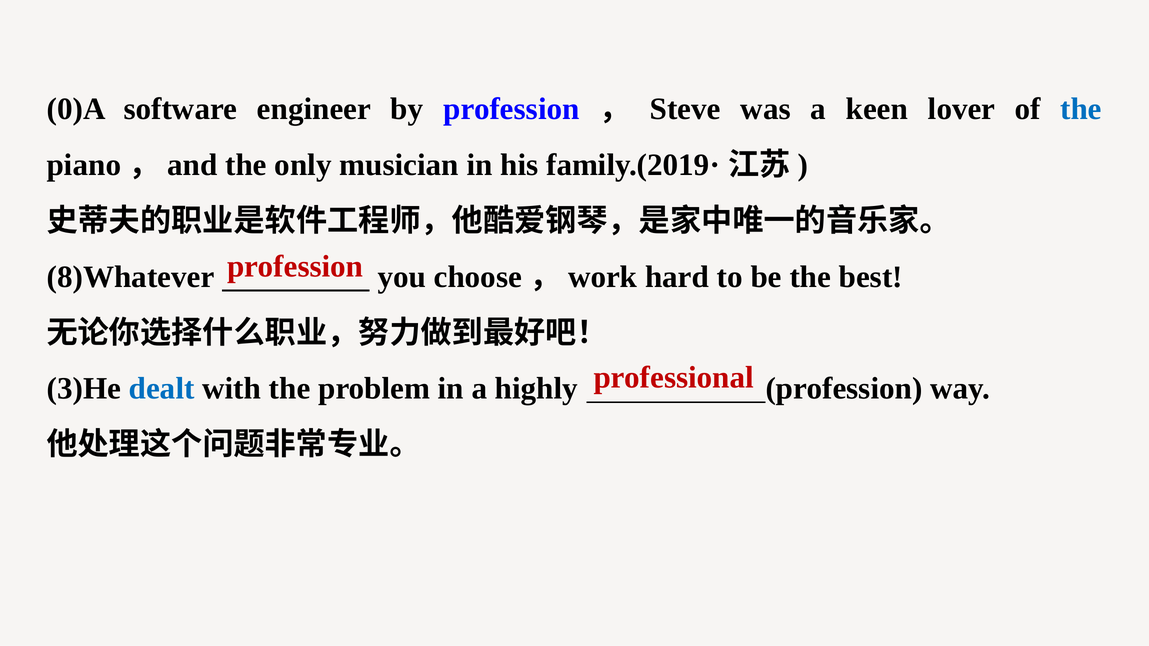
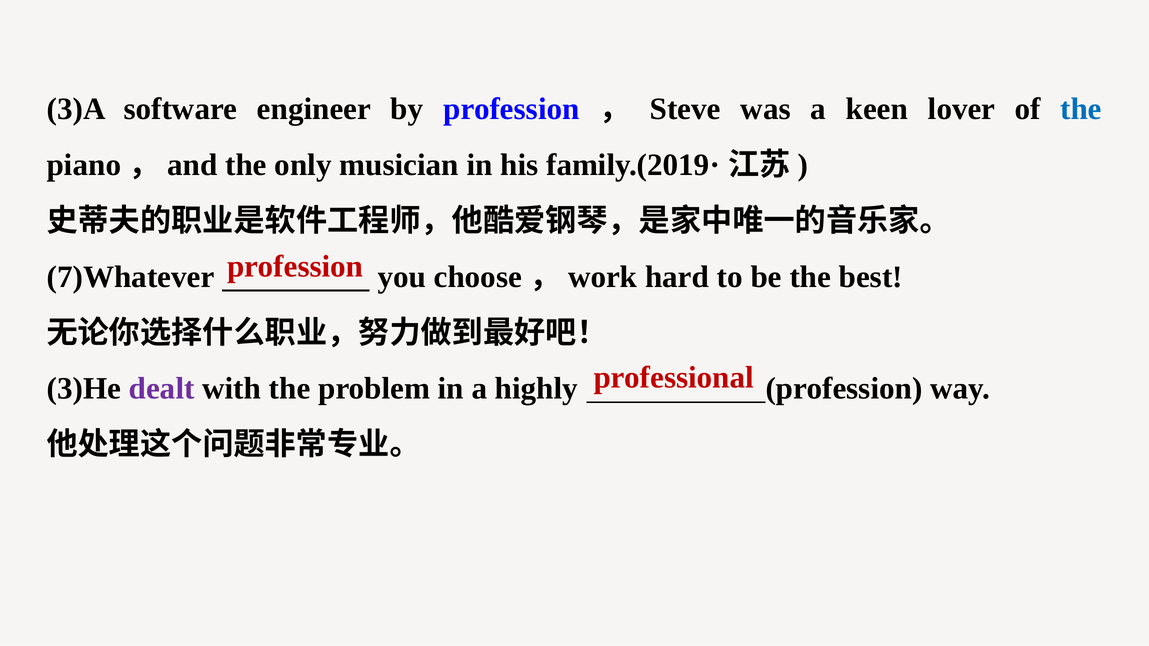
0)A: 0)A -> 3)A (76, 109)
8)Whatever: 8)Whatever -> 7)Whatever (131, 277)
dealt colour: blue -> purple (162, 389)
